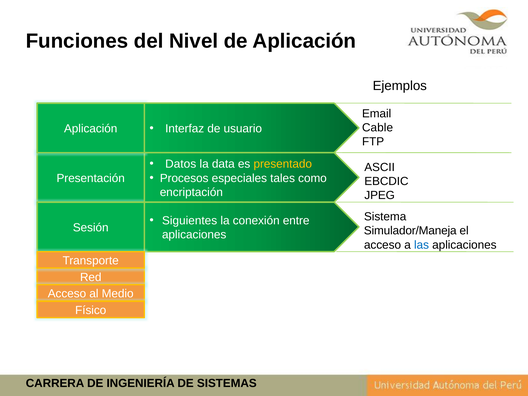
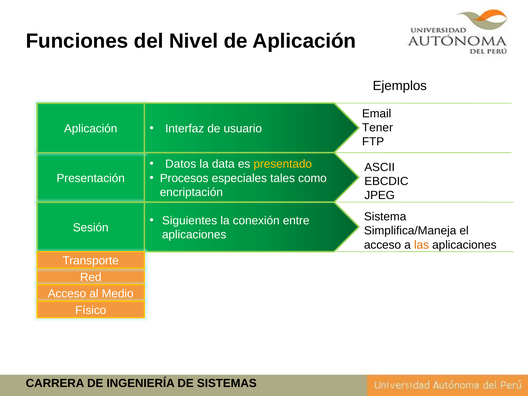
Cable: Cable -> Tener (378, 128)
Simulador/Maneja: Simulador/Maneja -> Simplifica/Maneja (410, 231)
las colour: blue -> orange (422, 245)
